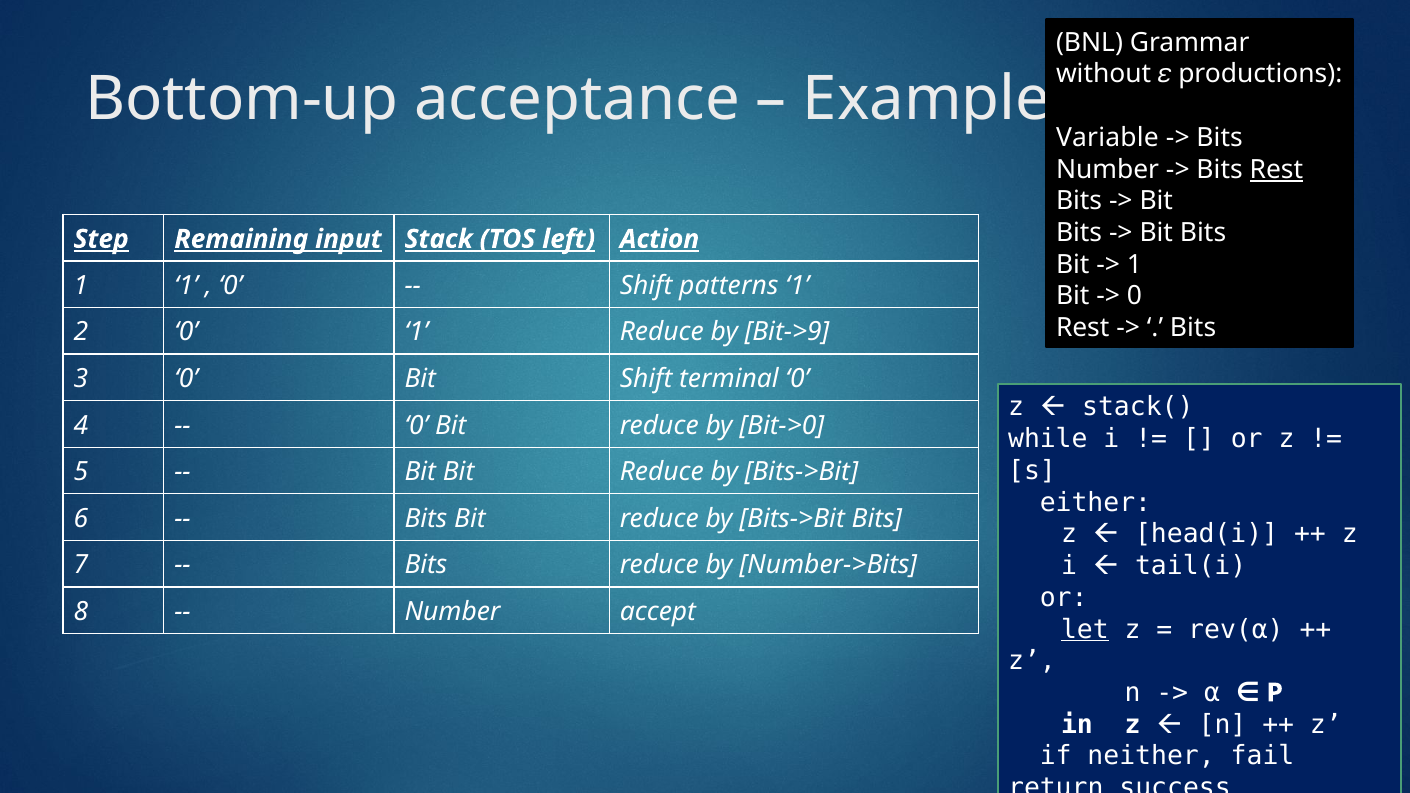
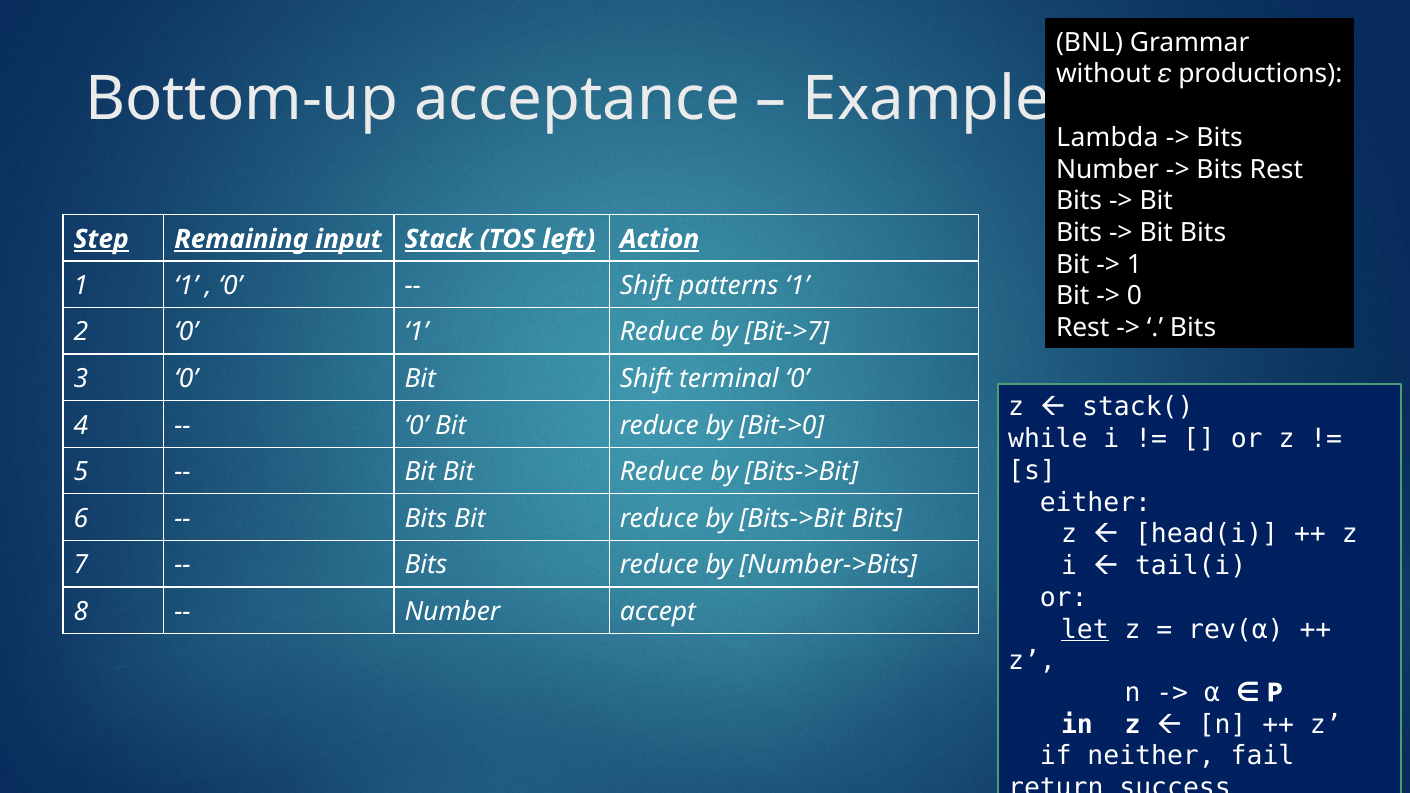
Variable: Variable -> Lambda (1107, 138)
Rest underline: present -> none (1276, 169)
Bit->9: Bit->9 -> Bit->7 (787, 332)
